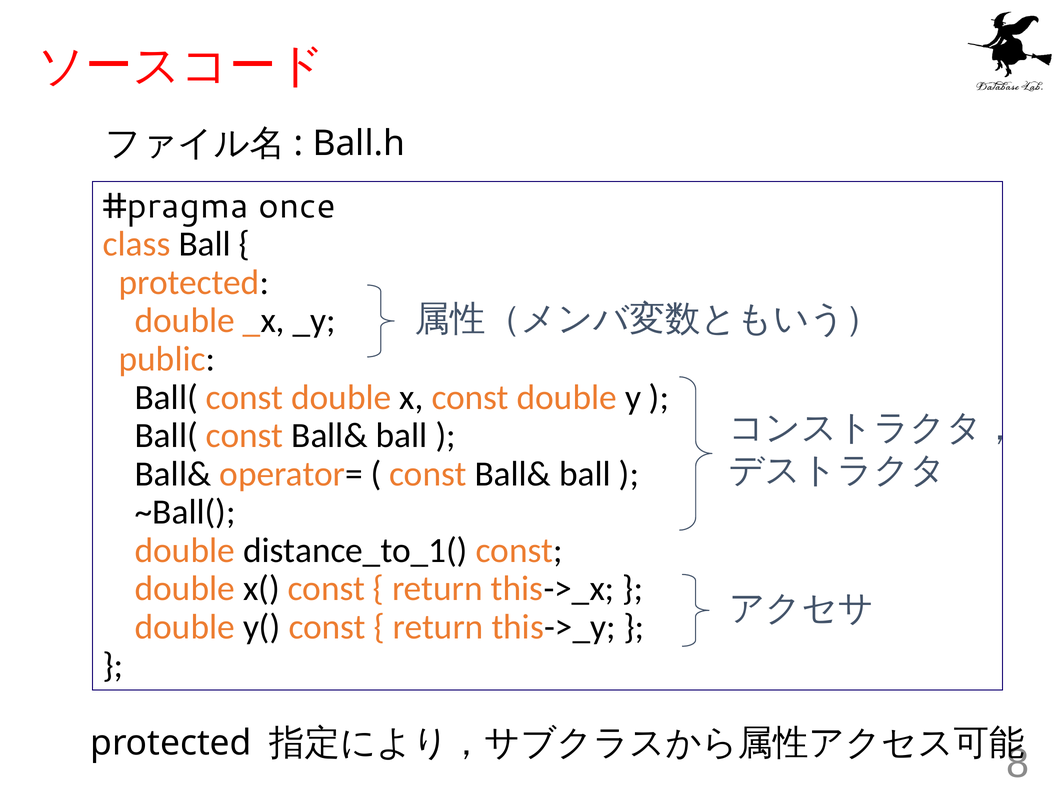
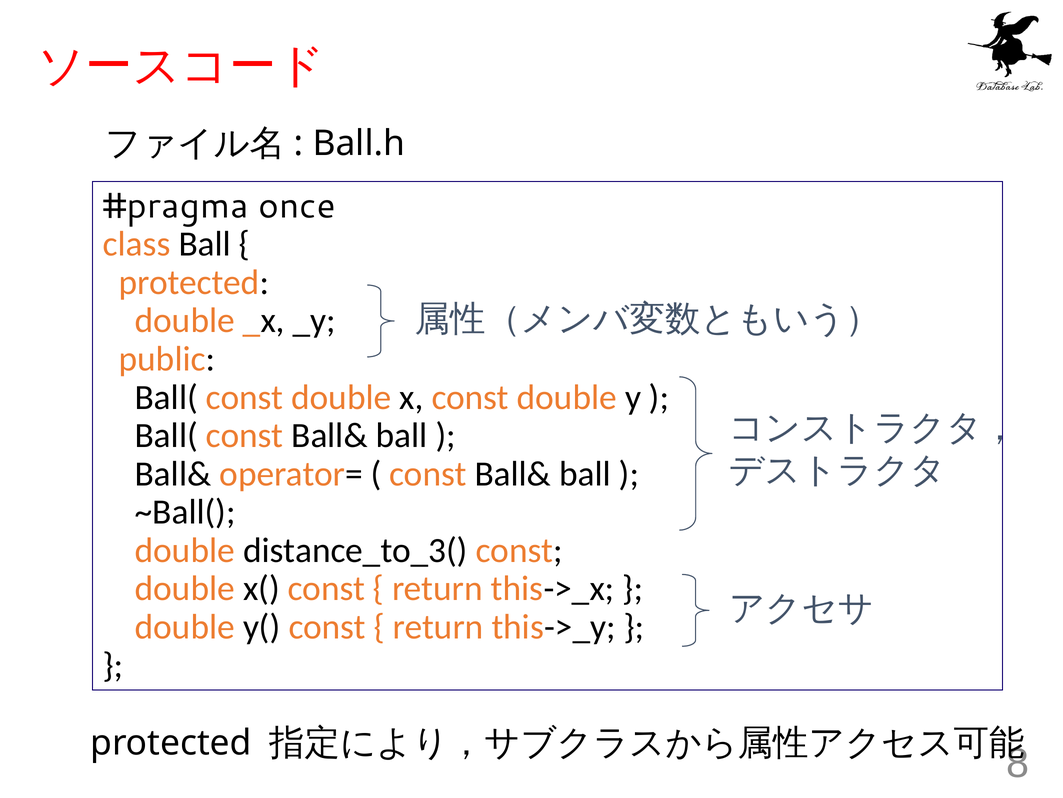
distance_to_1(: distance_to_1( -> distance_to_3( (355, 550)
